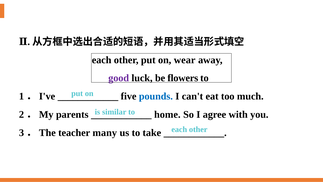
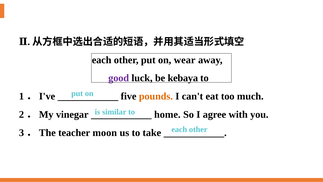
flowers: flowers -> kebaya (183, 78)
pounds colour: blue -> orange (156, 96)
parents: parents -> vinegar (72, 114)
many: many -> moon (105, 132)
